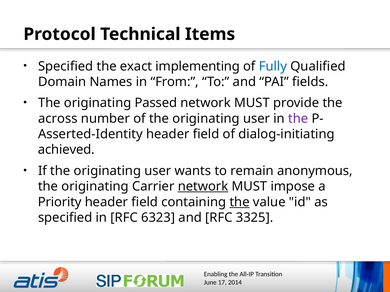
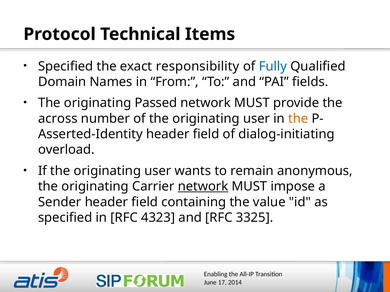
implementing: implementing -> responsibility (198, 66)
the colour: purple -> orange (298, 119)
achieved: achieved -> overload (66, 150)
Priority: Priority -> Sender (60, 202)
the underline: present -> none (240, 202)
6323: 6323 -> 4323 (158, 218)
